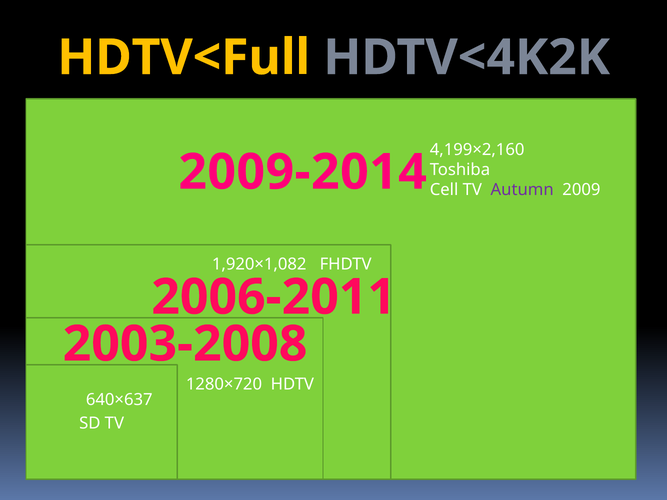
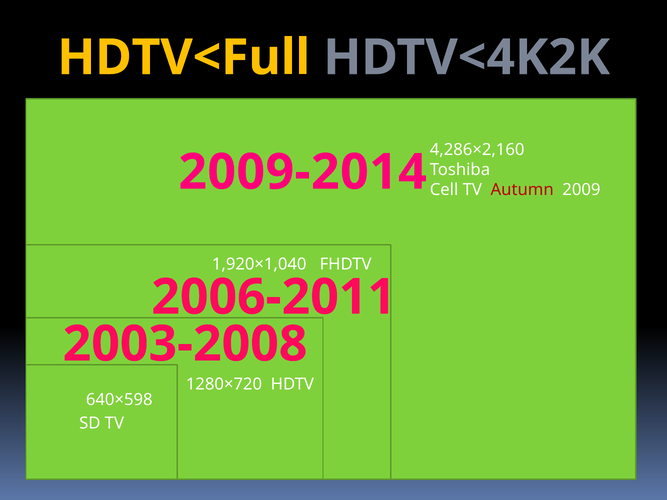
4,199×2,160: 4,199×2,160 -> 4,286×2,160 (477, 150)
Autumn colour: purple -> red (522, 190)
1,920×1,082: 1,920×1,082 -> 1,920×1,040 (259, 265)
640×637: 640×637 -> 640×598 (119, 400)
